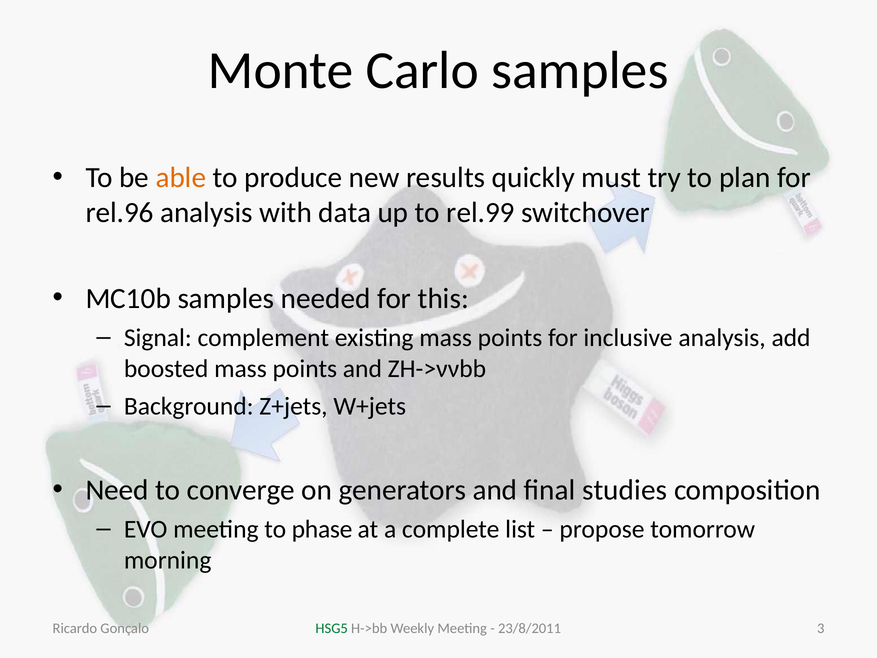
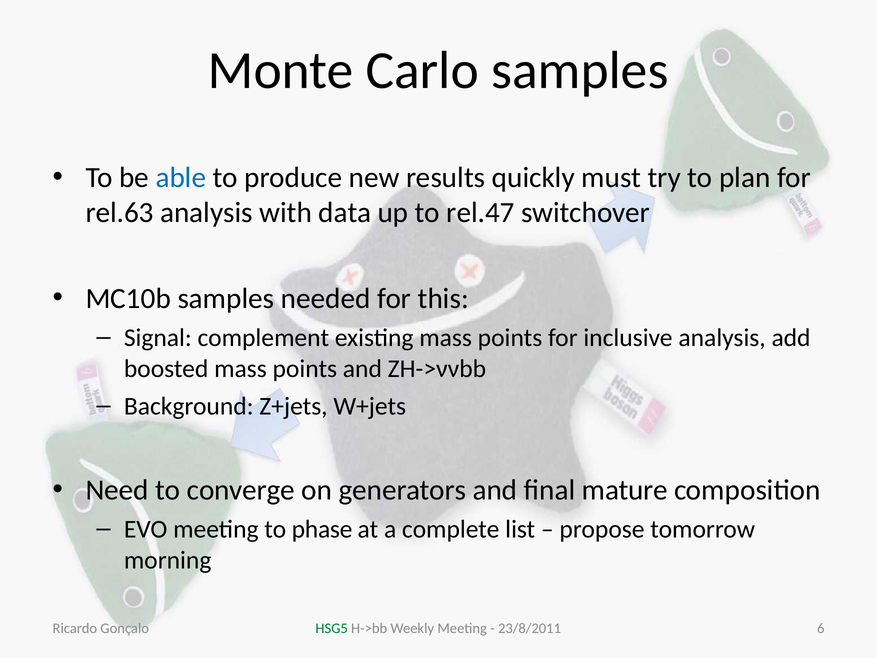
able colour: orange -> blue (181, 177)
rel.96: rel.96 -> rel.63 (120, 213)
rel.99: rel.99 -> rel.47 (481, 213)
studies: studies -> mature (625, 490)
3: 3 -> 6 (821, 628)
